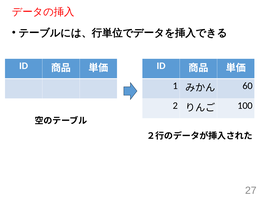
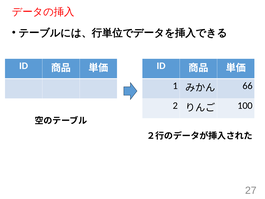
60: 60 -> 66 (248, 86)
